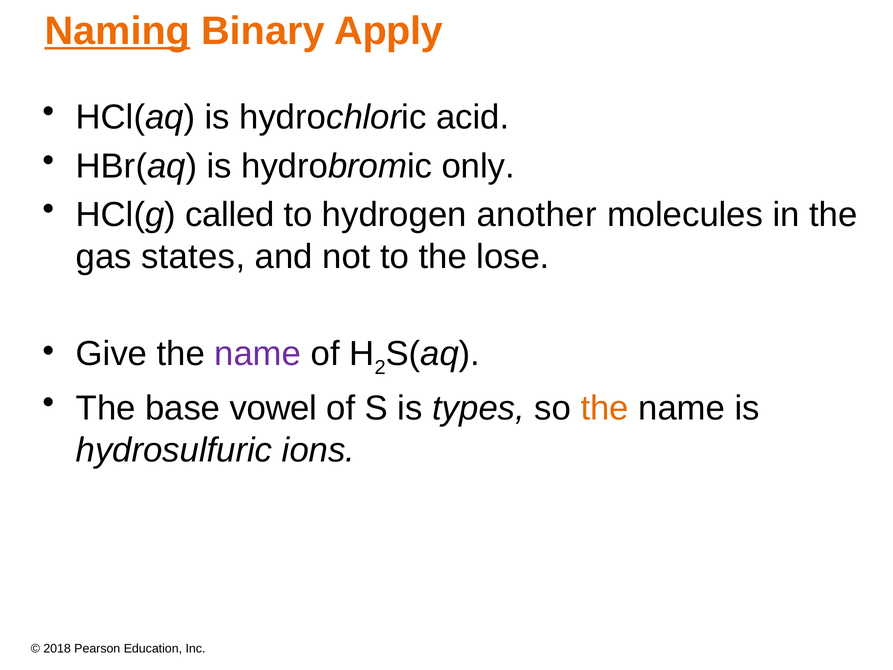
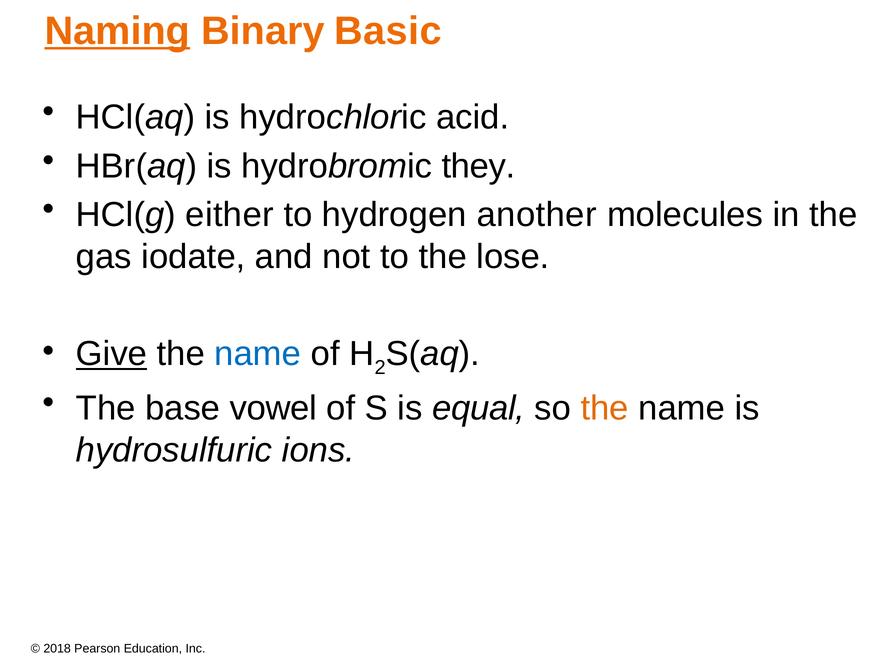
Apply: Apply -> Basic (388, 31)
only: only -> they (478, 166)
called: called -> either (230, 215)
states: states -> iodate (193, 256)
Give underline: none -> present (112, 354)
name colour: purple -> blue (258, 354)
types: types -> equal (479, 408)
